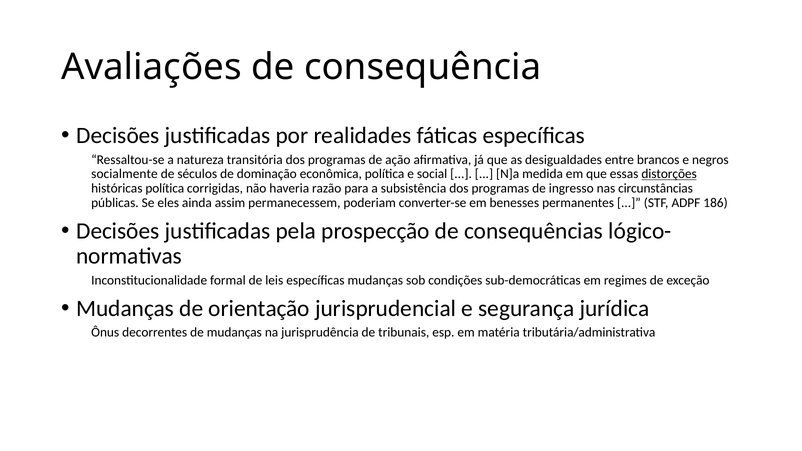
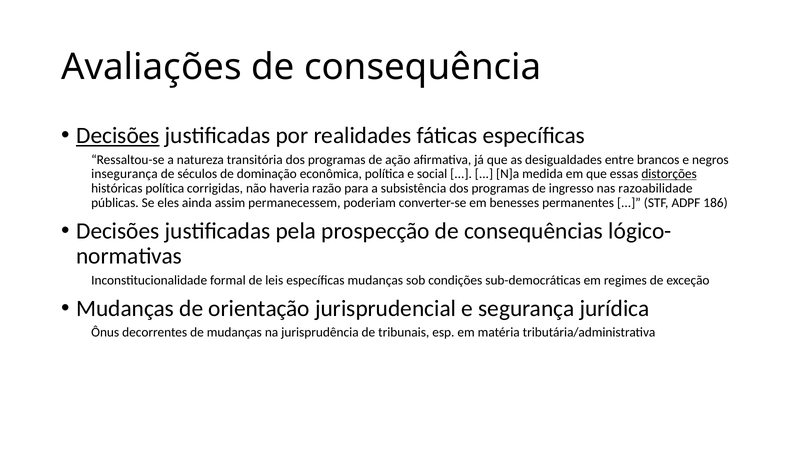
Decisões underline: none -> present (118, 136)
socialmente: socialmente -> insegurança (124, 174)
circunstâncias: circunstâncias -> razoabilidade (655, 188)
